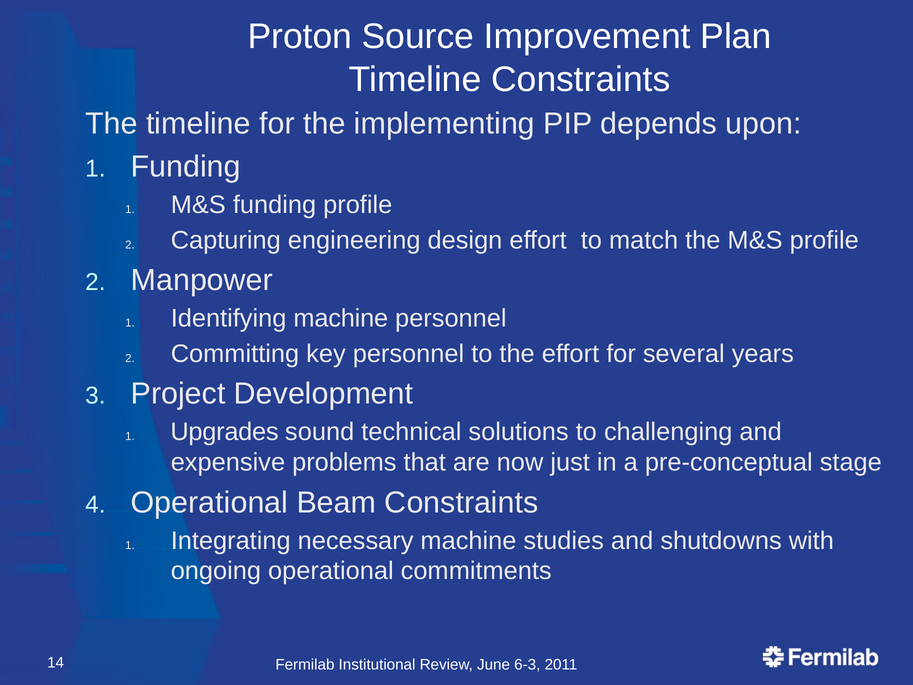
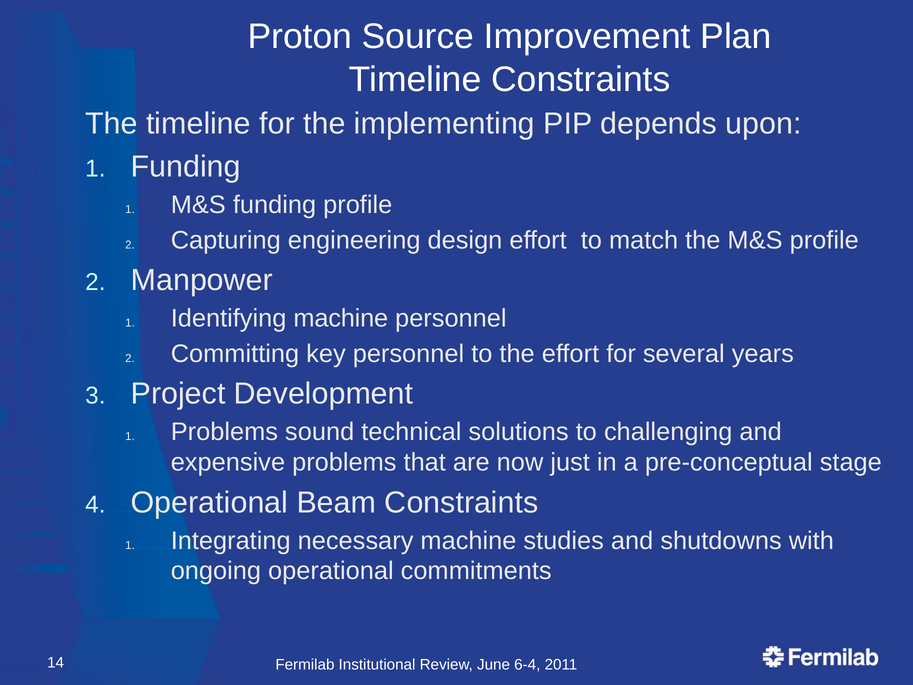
Upgrades: Upgrades -> Problems (224, 432)
6-3: 6-3 -> 6-4 (527, 664)
